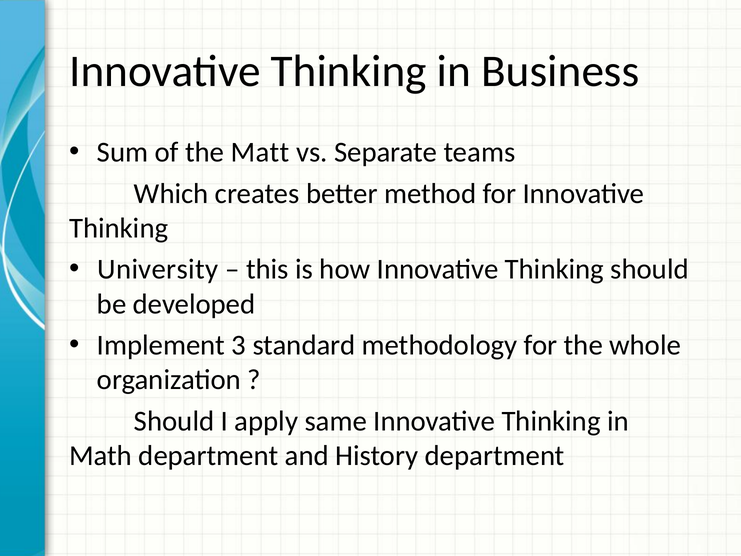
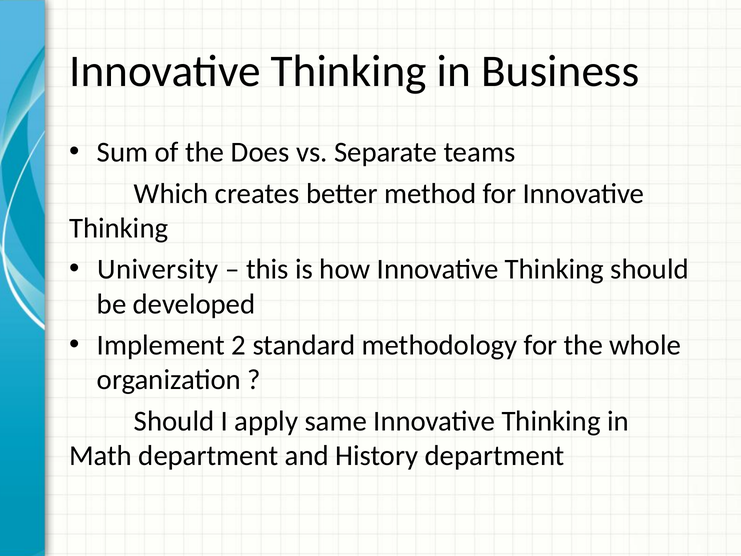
Matt: Matt -> Does (260, 152)
3: 3 -> 2 (239, 345)
